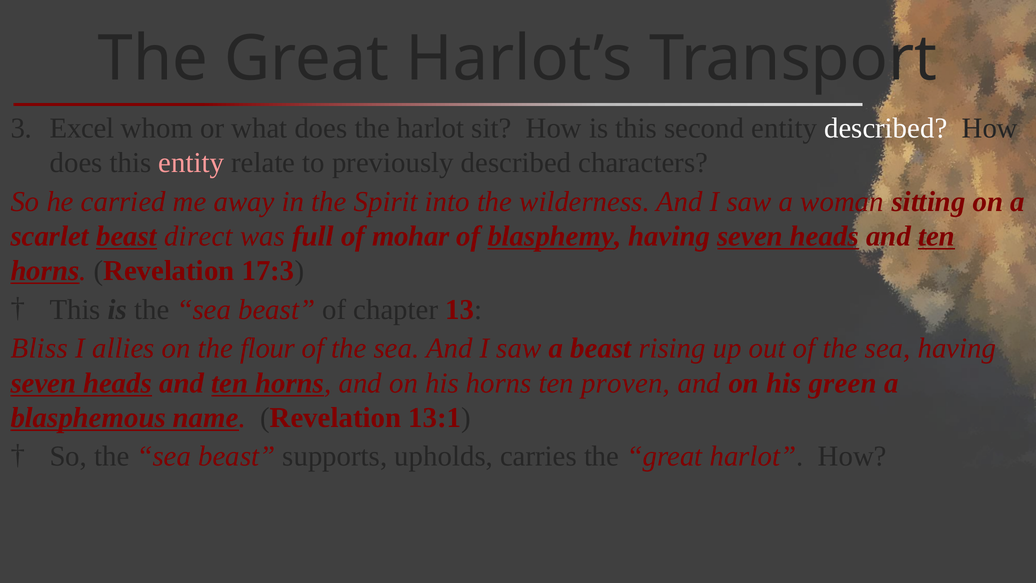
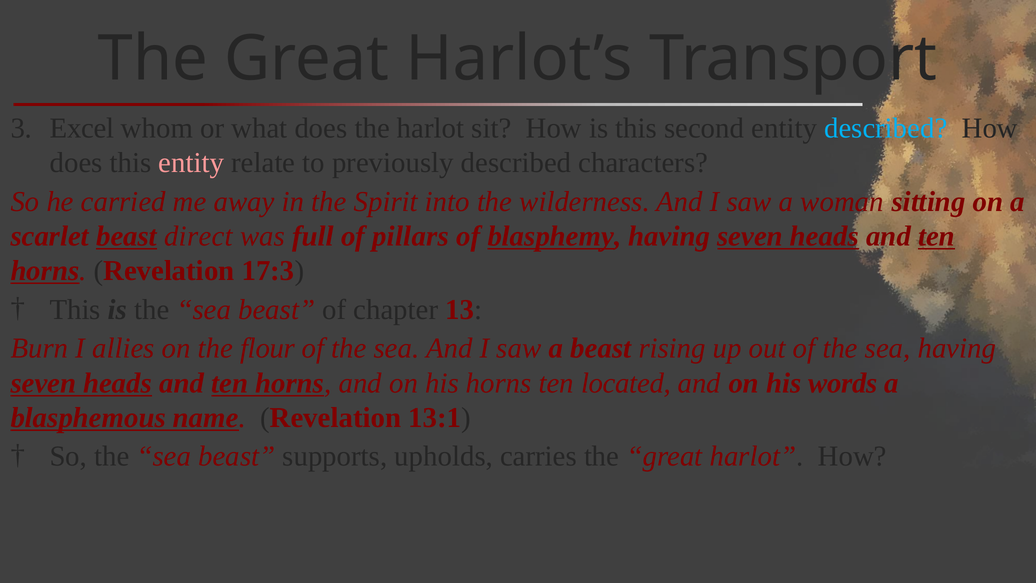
described colour: white -> light blue (886, 128)
mohar: mohar -> pillars (411, 236)
Bliss: Bliss -> Burn (39, 348)
proven: proven -> located (626, 383)
green: green -> words (843, 383)
